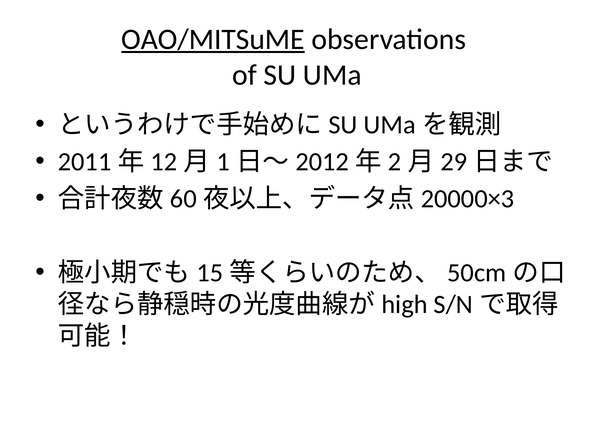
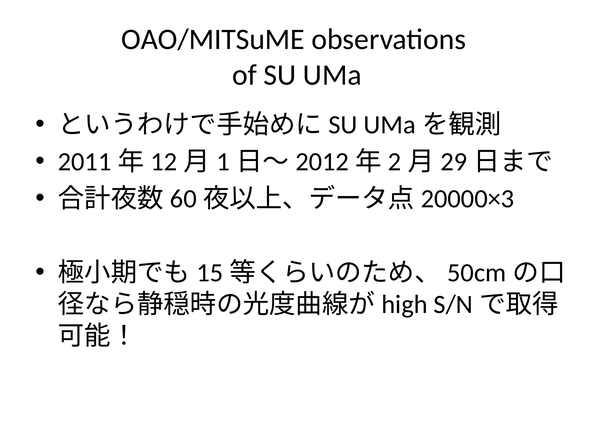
OAO/MITSuME underline: present -> none (213, 39)
